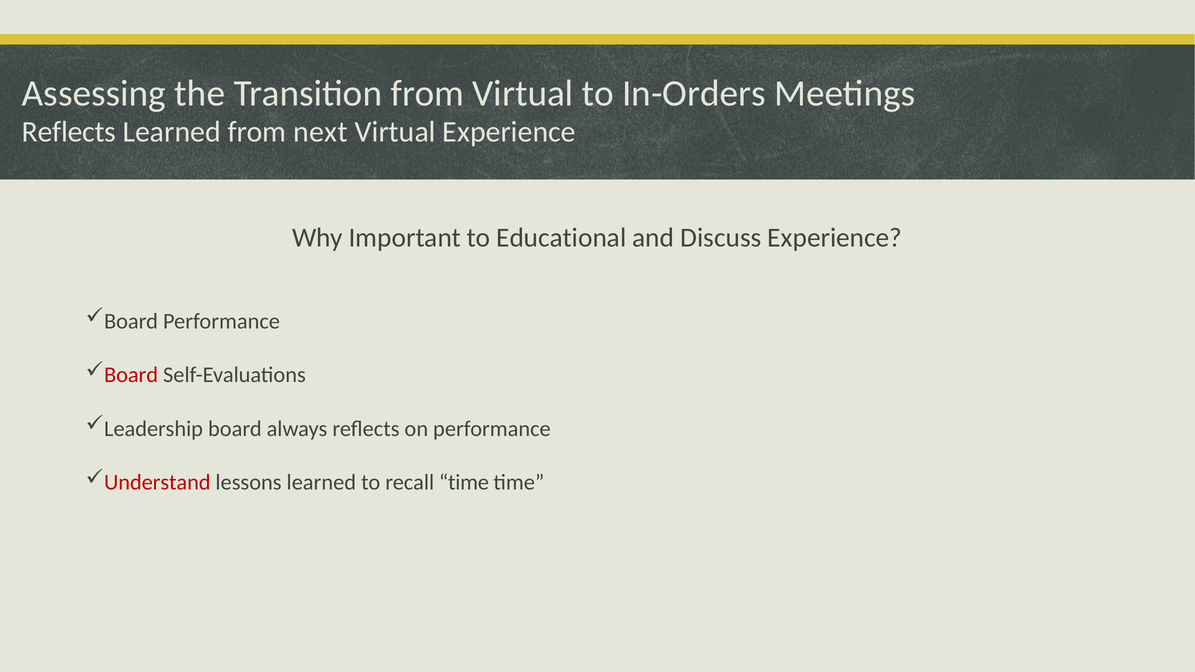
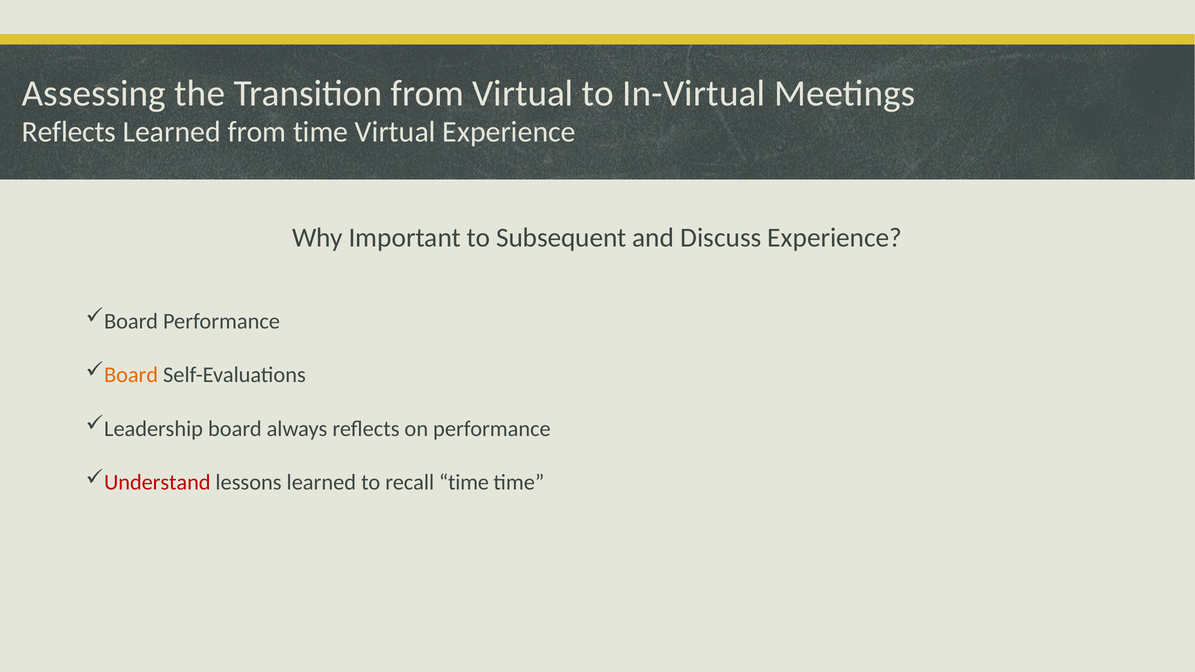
In-Orders: In-Orders -> In-Virtual (694, 94)
from next: next -> time (321, 132)
Educational: Educational -> Subsequent (561, 238)
Board colour: red -> orange (131, 375)
